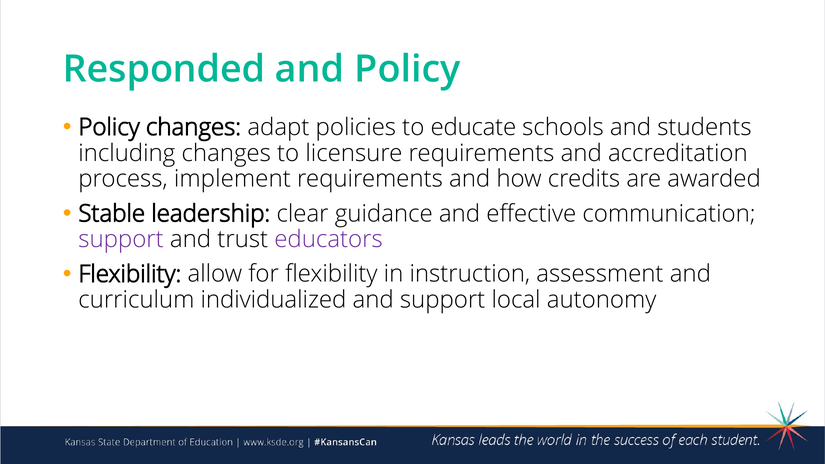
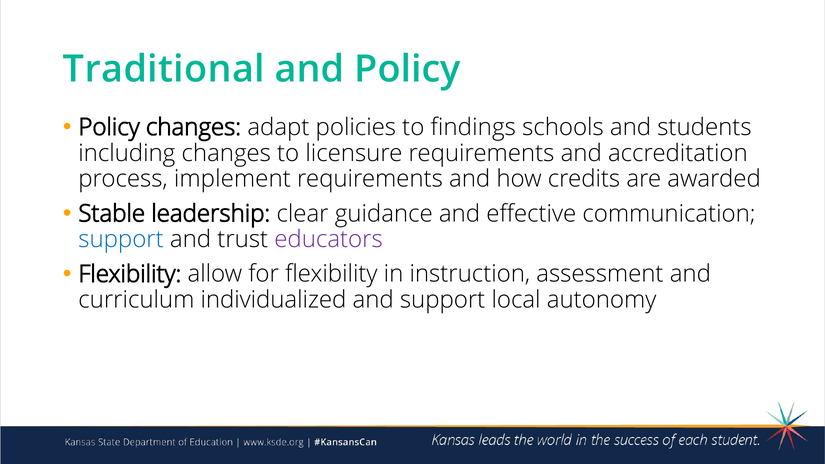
Responded: Responded -> Traditional (164, 69)
educate: educate -> findings (473, 127)
support colour: purple -> blue (121, 240)
